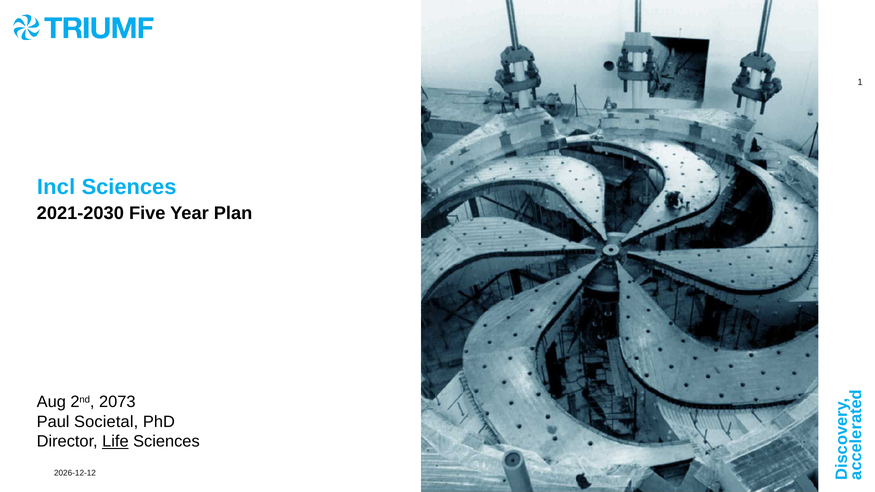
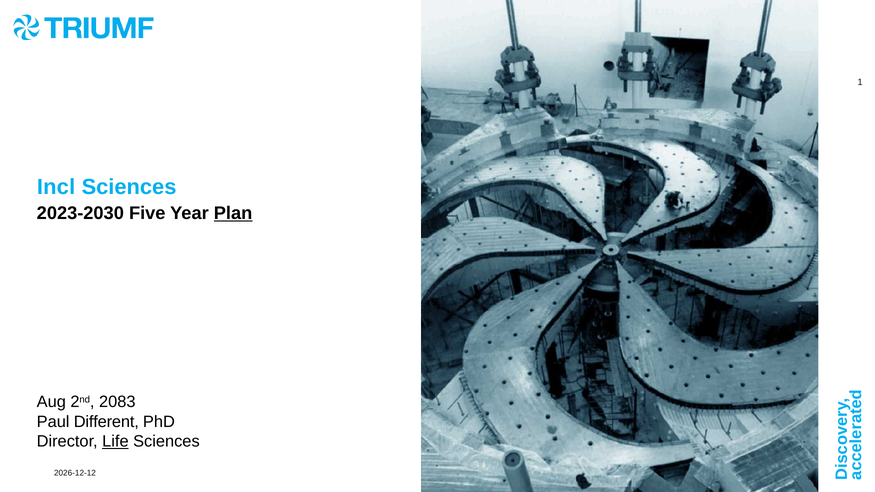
2021-2030: 2021-2030 -> 2023-2030 (80, 213)
Plan underline: none -> present (233, 213)
2073: 2073 -> 2083 (117, 402)
Societal: Societal -> Different (106, 422)
